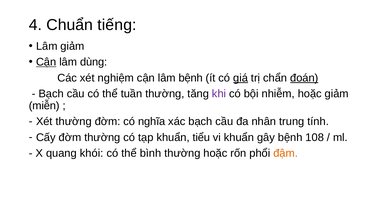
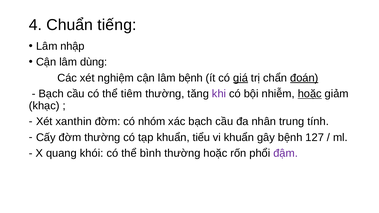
Lâm giảm: giảm -> nhập (73, 46)
Cận underline: present -> none (46, 62)
tuần: tuần -> tiêm (131, 94)
hoặc underline: none -> present (310, 94)
miễn: miễn -> khạc (44, 106)
Xét thường: thường -> xanthin (74, 122)
nghĩa: nghĩa -> nhóm (152, 122)
108: 108 -> 127 (315, 138)
đậm colour: orange -> purple (286, 153)
